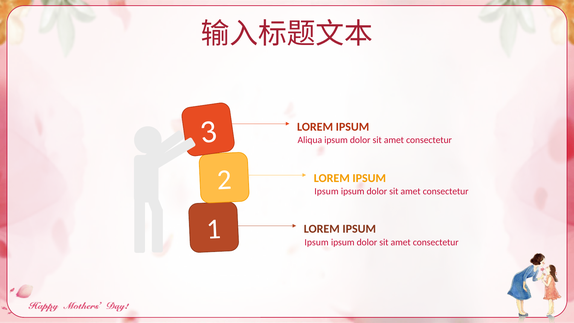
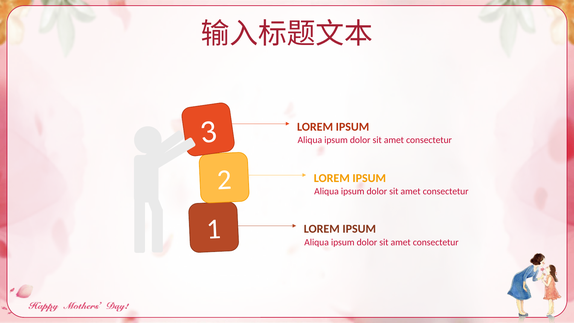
Ipsum: Ipsum -> Aliqua (327, 191)
Ipsum: Ipsum -> Aliqua (317, 242)
